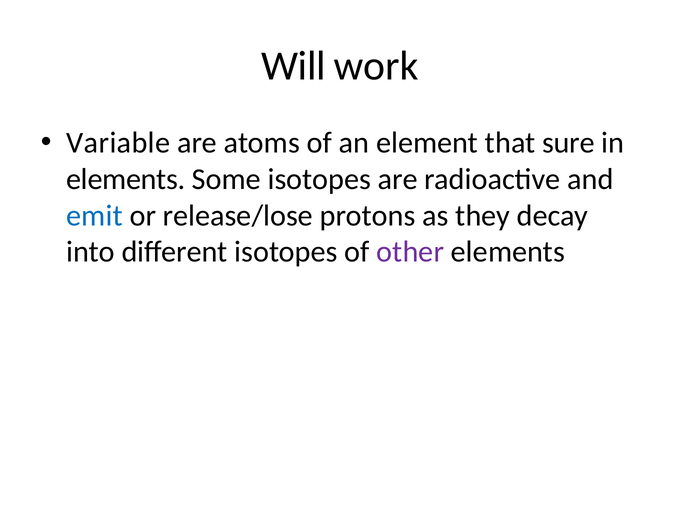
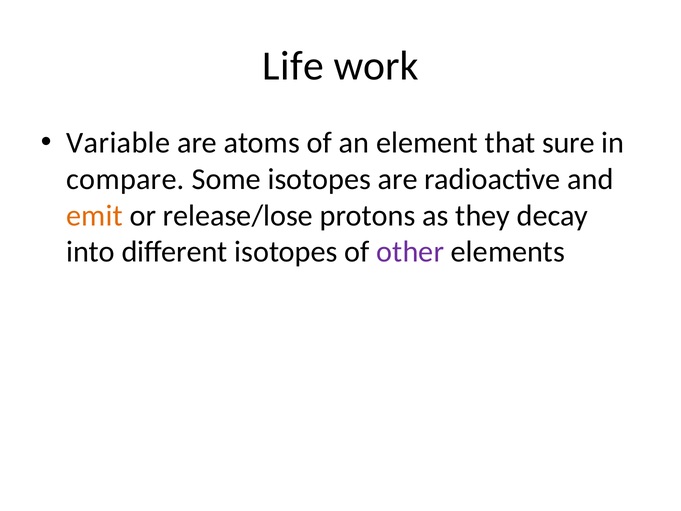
Will: Will -> Life (293, 66)
elements: elements -> compare (125, 179)
emit colour: blue -> orange (95, 216)
